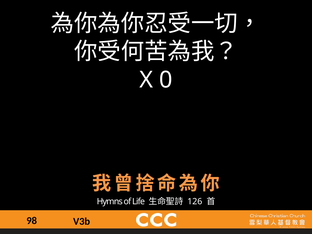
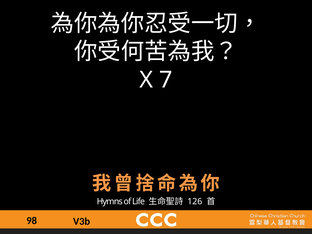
0: 0 -> 7 (166, 80)
